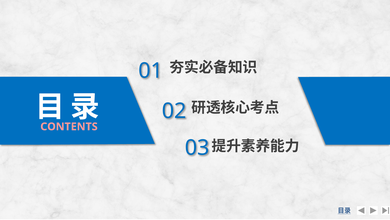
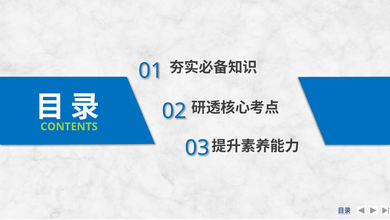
CONTENTS colour: pink -> light green (69, 126)
